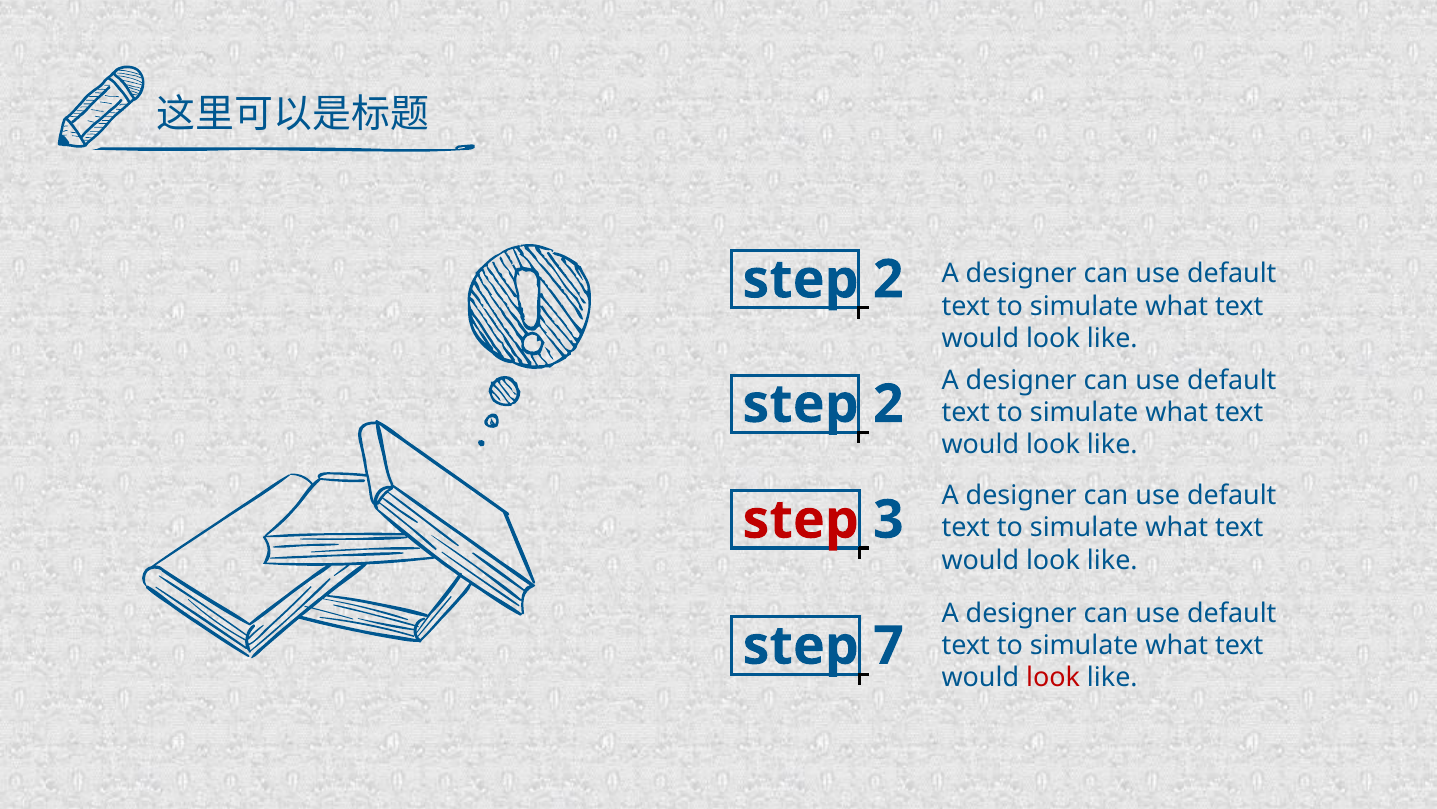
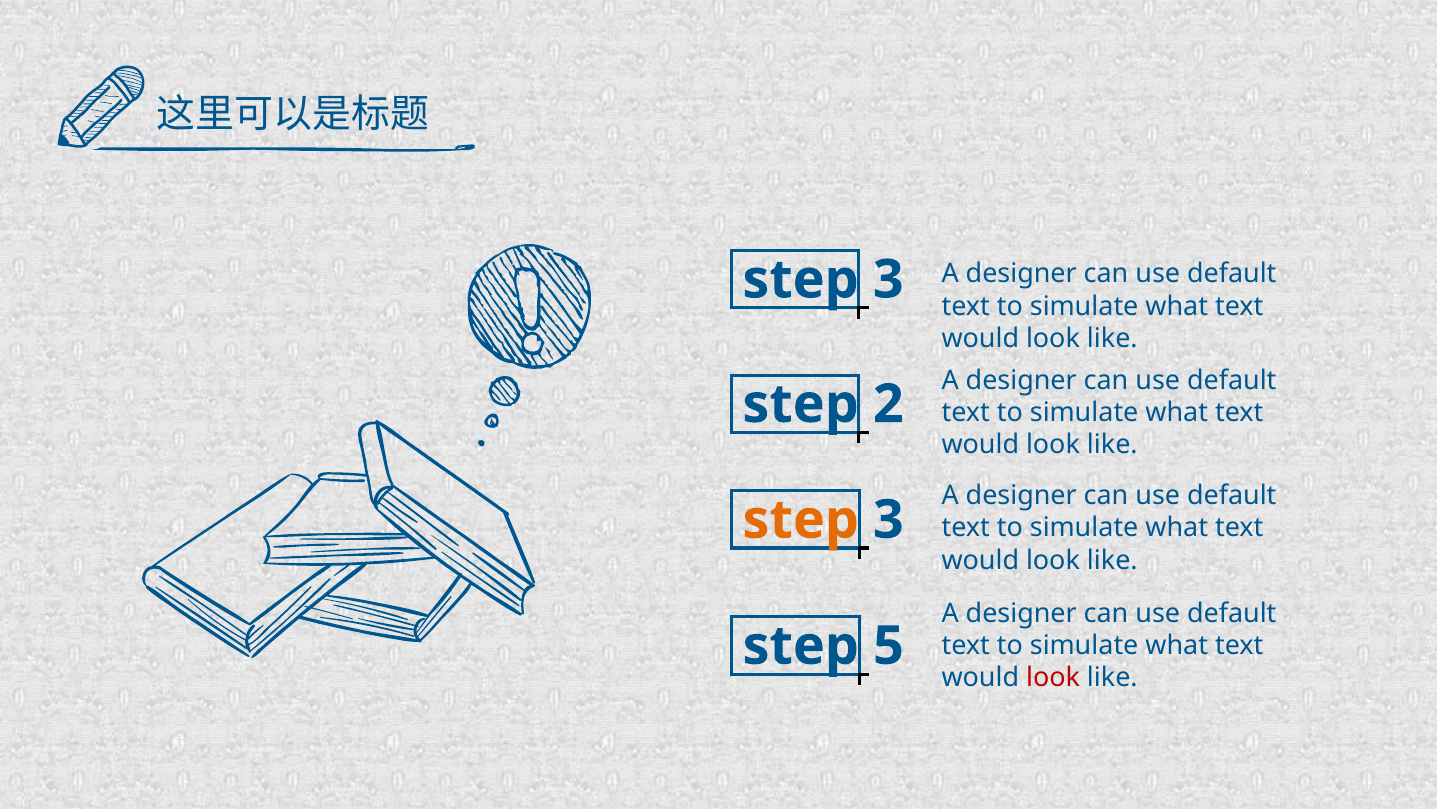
2: 2 -> 3 (888, 279)
step colour: red -> orange (801, 520)
7: 7 -> 5 (888, 645)
